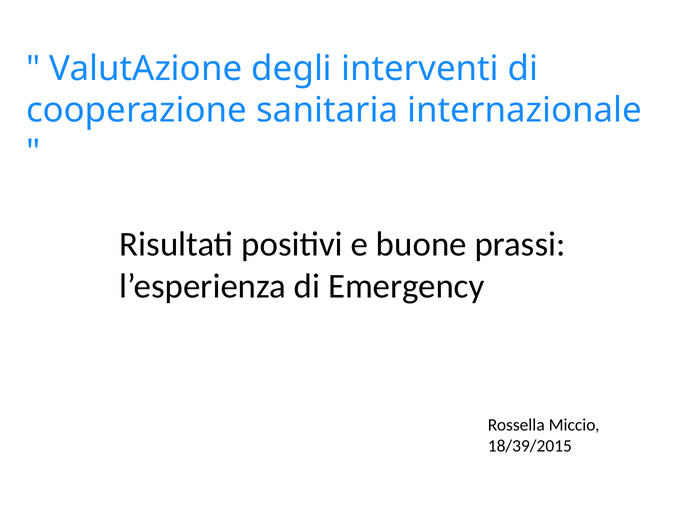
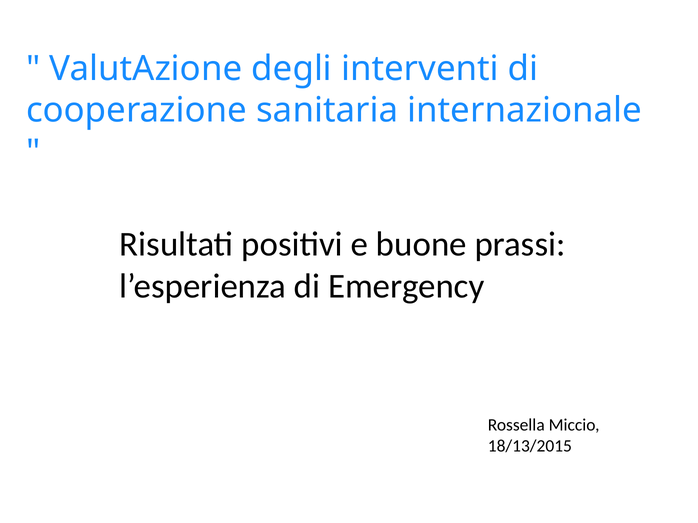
18/39/2015: 18/39/2015 -> 18/13/2015 (530, 446)
